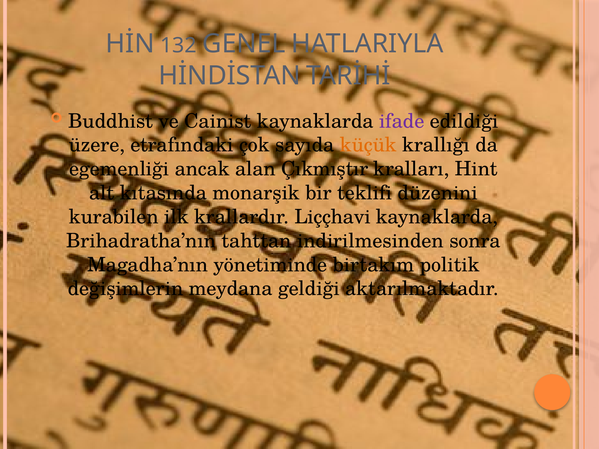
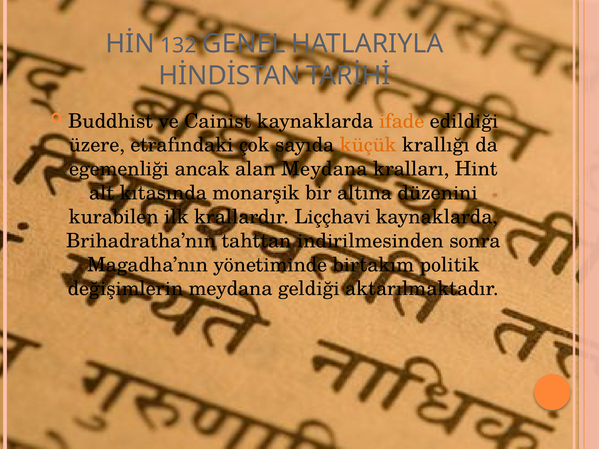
ifade colour: purple -> orange (402, 121)
alan Çıkmıştır: Çıkmıştır -> Meydana (324, 169)
teklifi: teklifi -> altına (365, 193)
